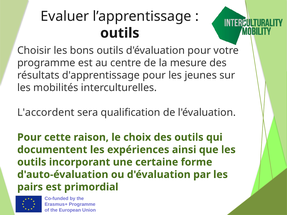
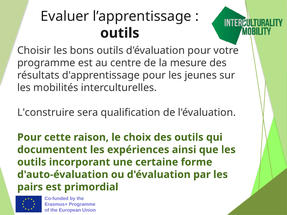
L'accordent: L'accordent -> L'construire (46, 113)
